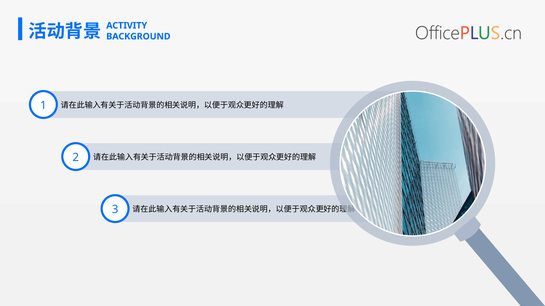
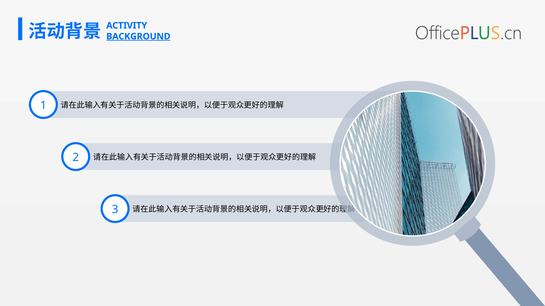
BACKGROUND underline: none -> present (138, 36)
